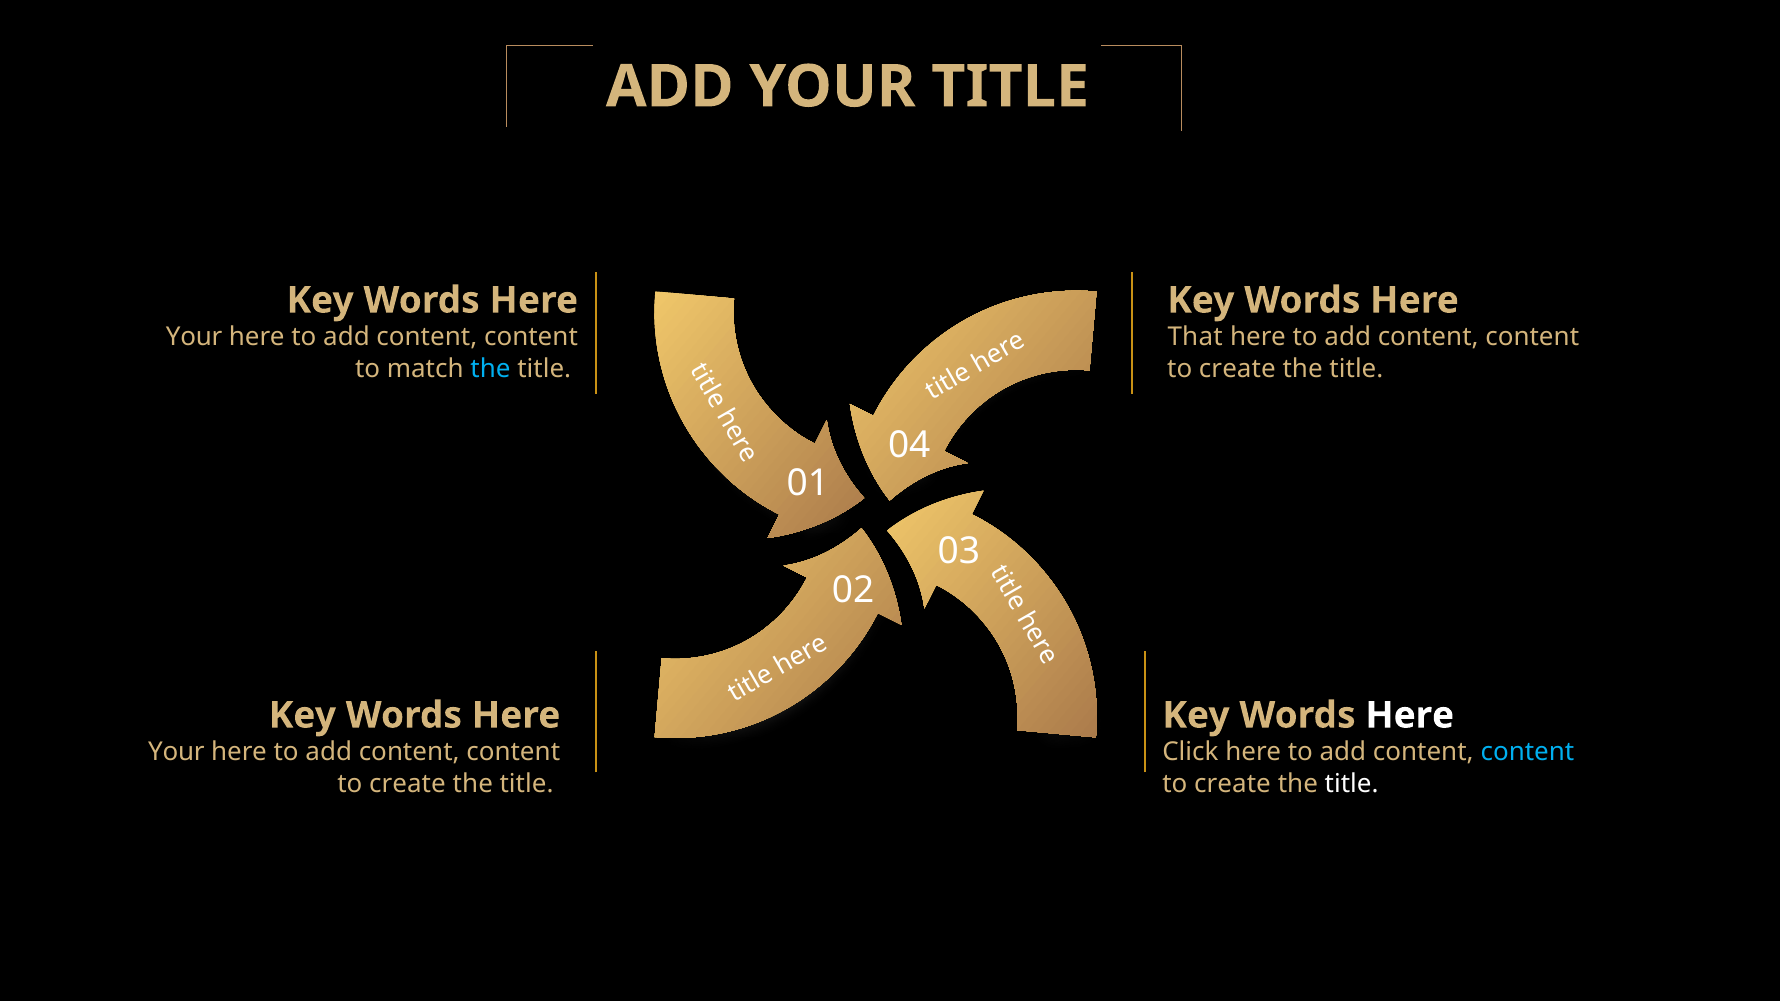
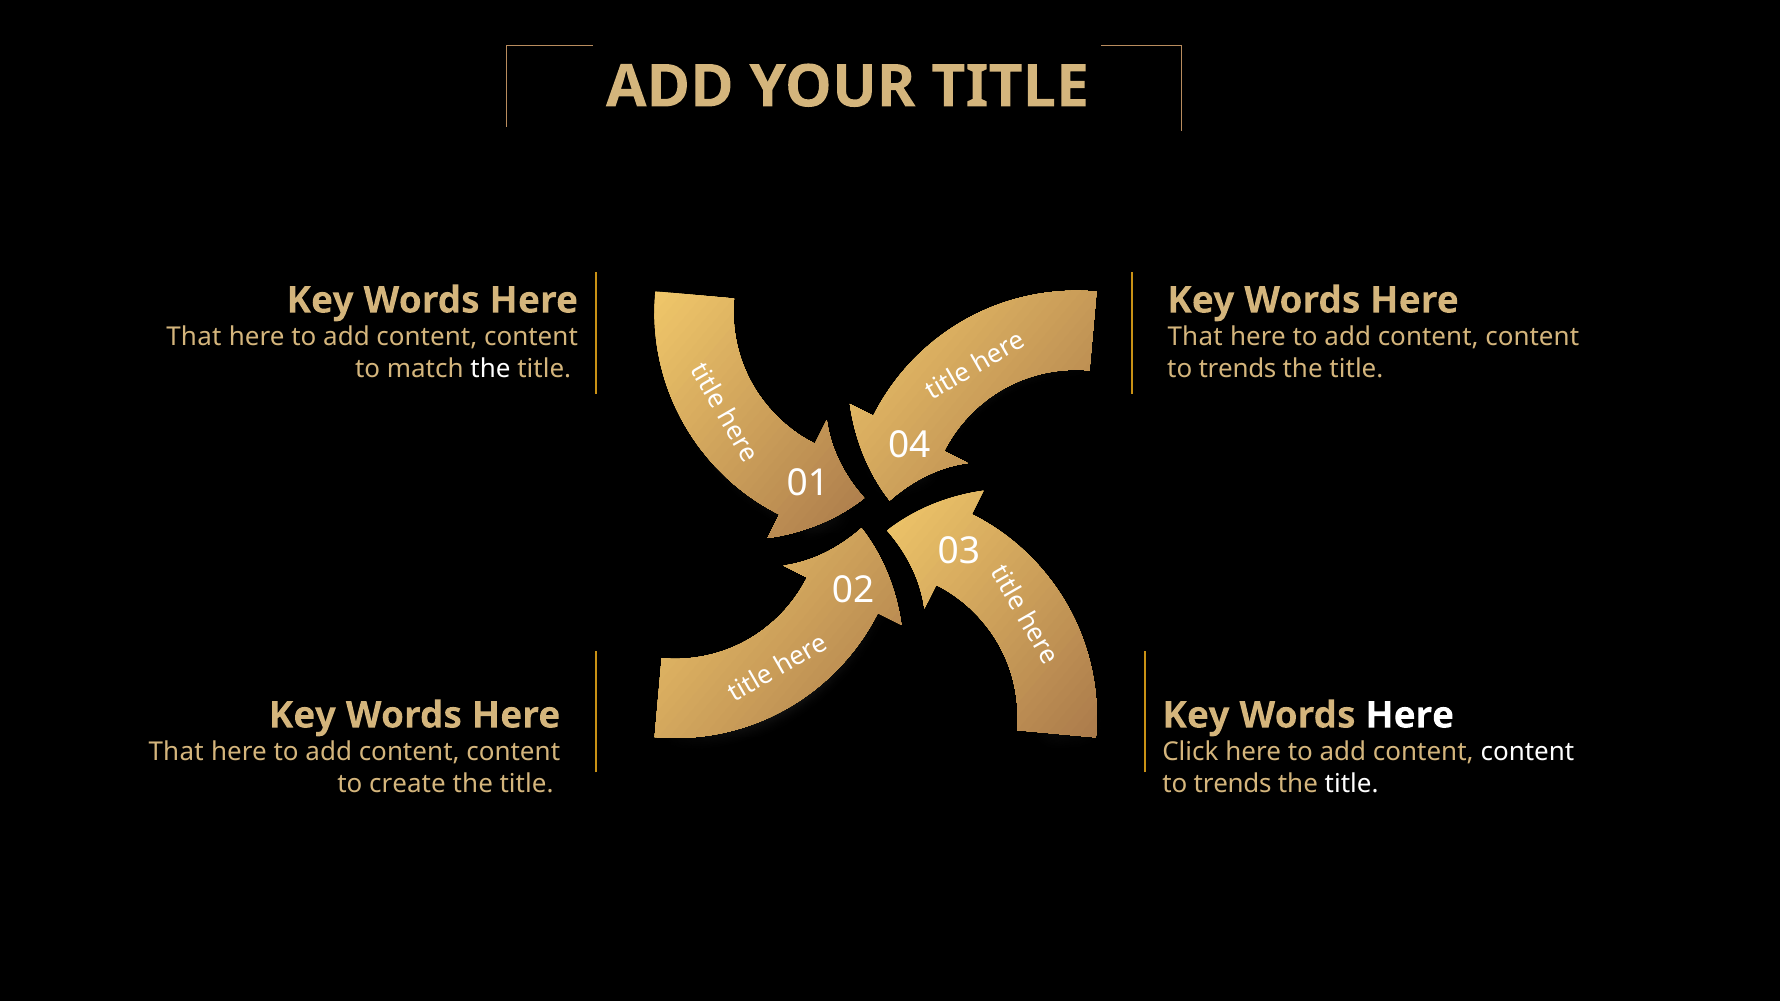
Your: Your -> That (194, 337)
the colour: light blue -> white (490, 369)
create: create -> trends (1237, 369)
Your: Your -> That (176, 753)
content colour: light blue -> white (1527, 753)
create: create -> trends (1233, 784)
